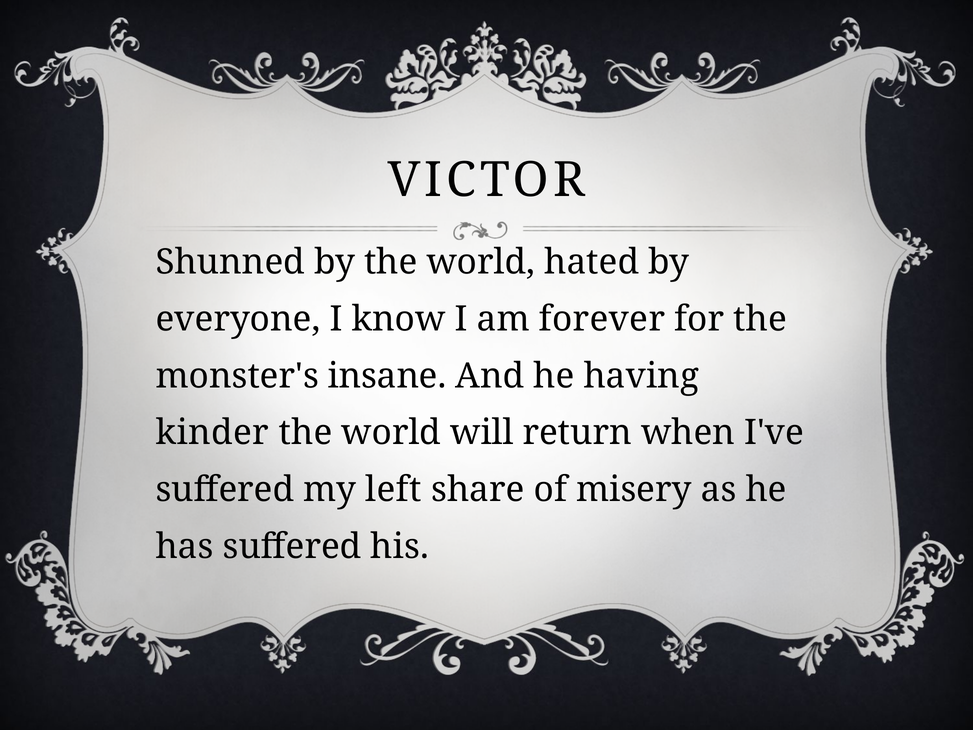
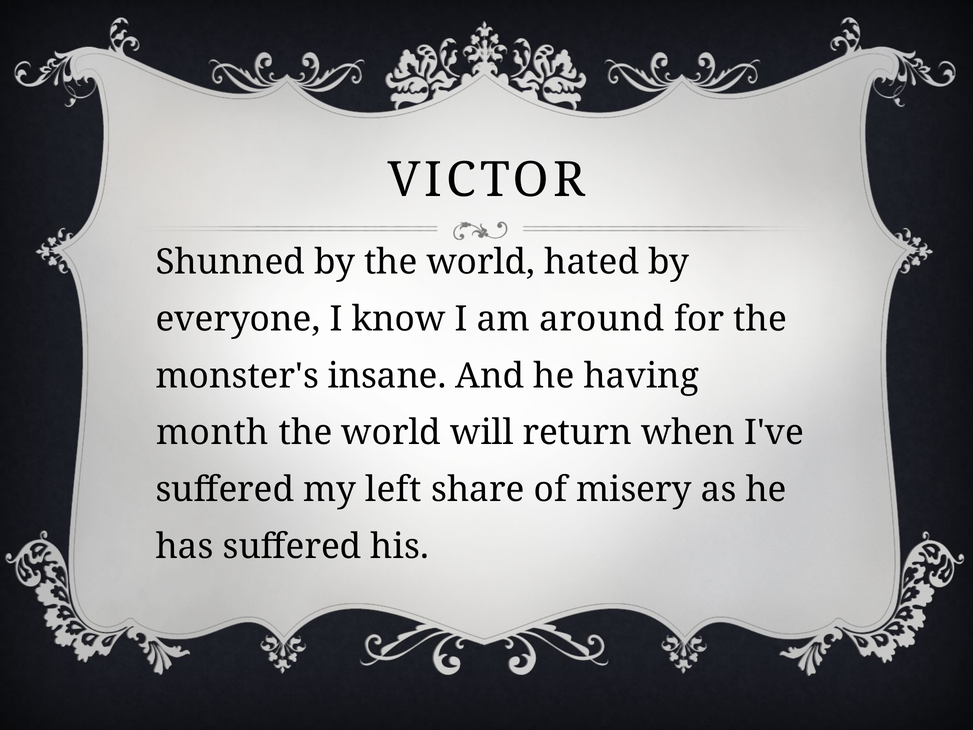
forever: forever -> around (602, 319)
kinder: kinder -> month (212, 433)
